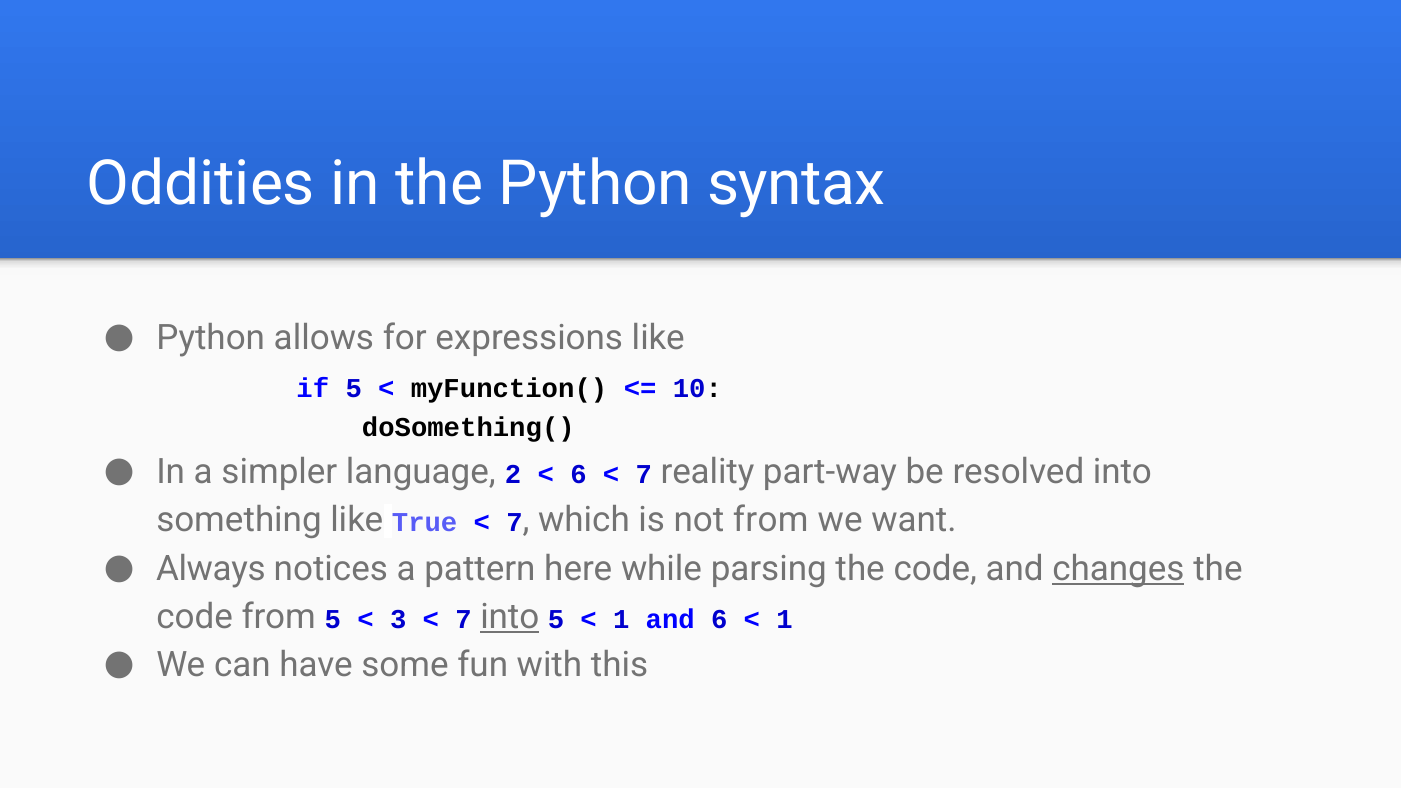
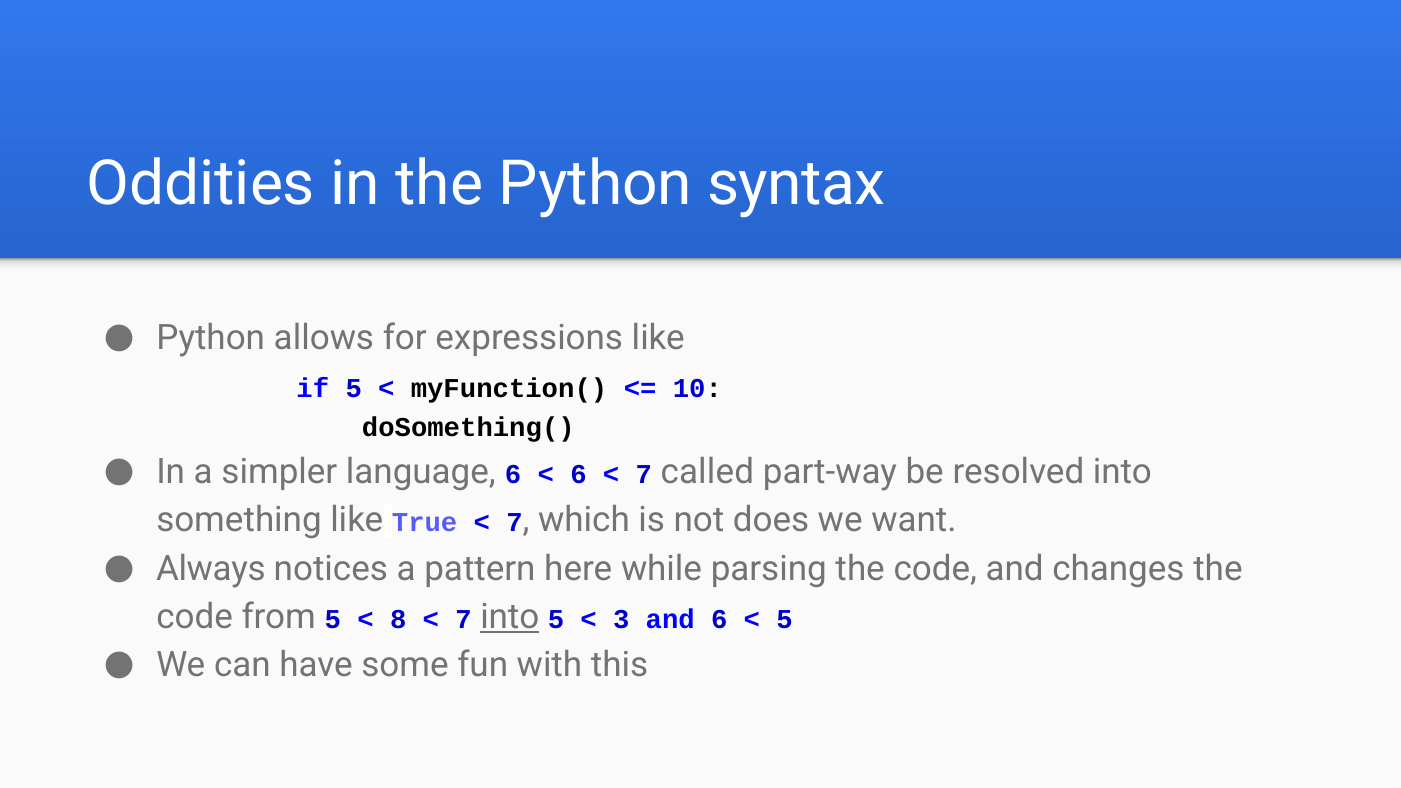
language 2: 2 -> 6 (513, 475)
reality: reality -> called (707, 472)
not from: from -> does (771, 520)
changes underline: present -> none (1118, 569)
3: 3 -> 8 (398, 620)
1: 1 -> 3 (621, 620)
1: 1 -> 5 (785, 620)
